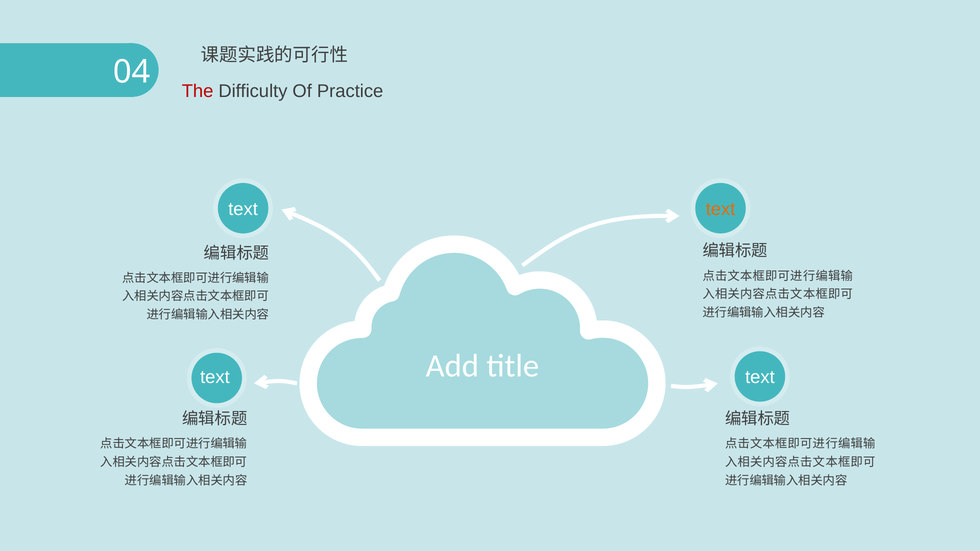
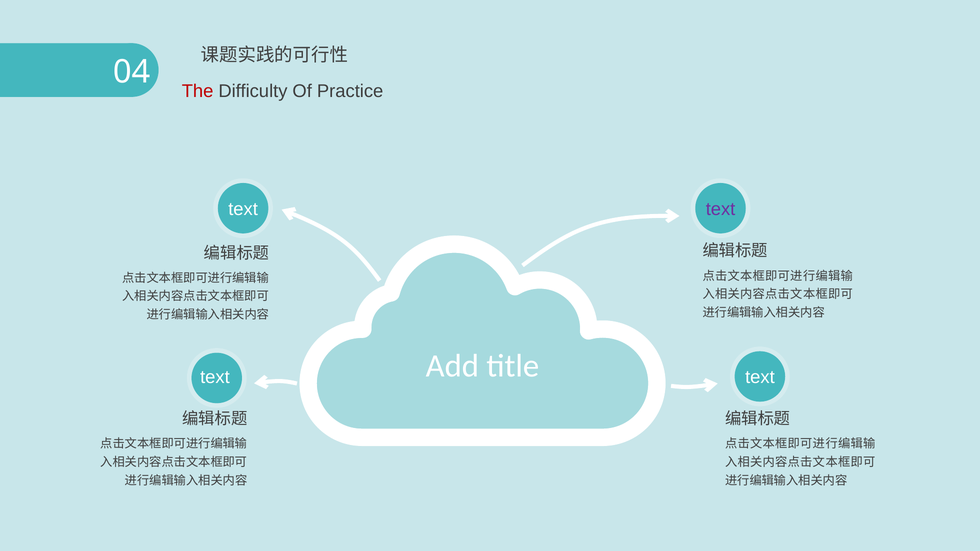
text colour: orange -> purple (721, 210)
